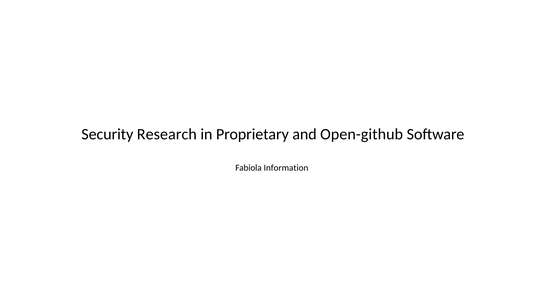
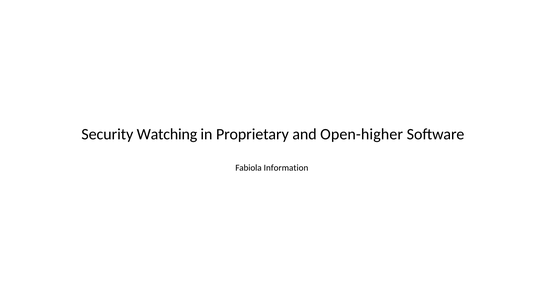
Research: Research -> Watching (167, 134)
Open-github: Open-github -> Open-higher (362, 134)
